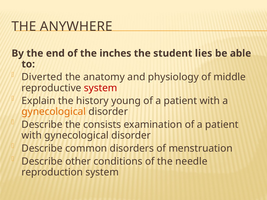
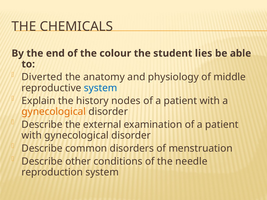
ANYWHERE: ANYWHERE -> CHEMICALS (76, 27)
inches: inches -> colour (115, 53)
system colour: red -> blue (101, 88)
young: young -> nodes (126, 101)
consists: consists -> external (102, 125)
